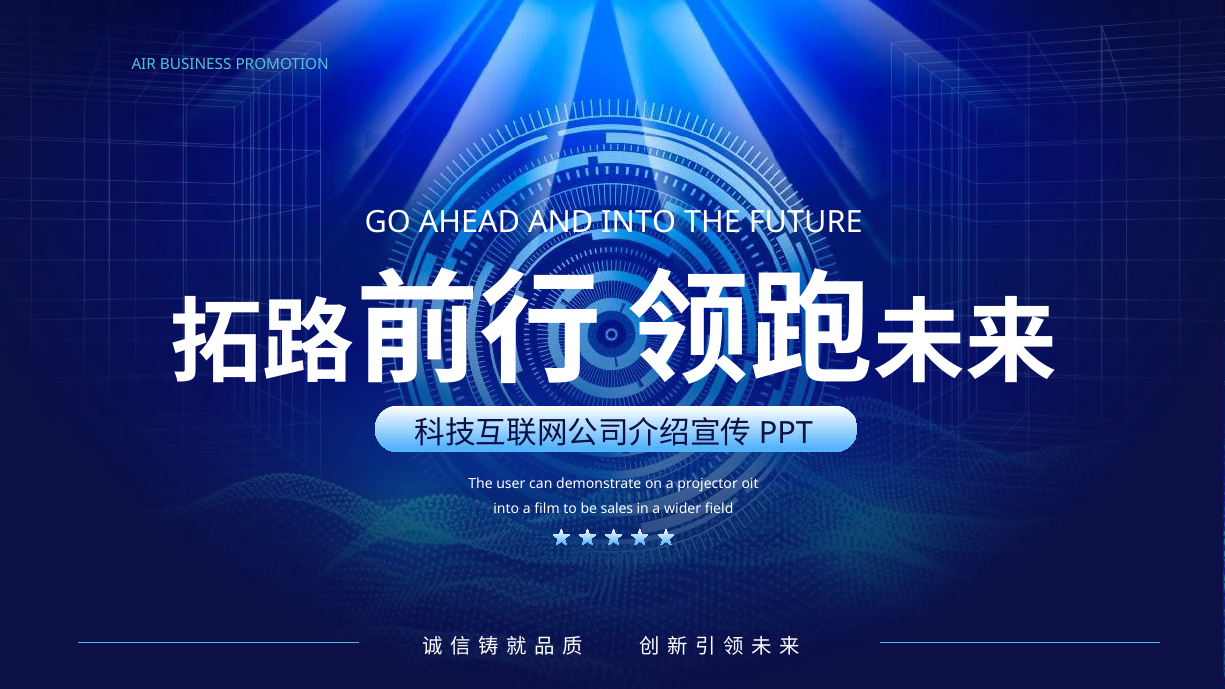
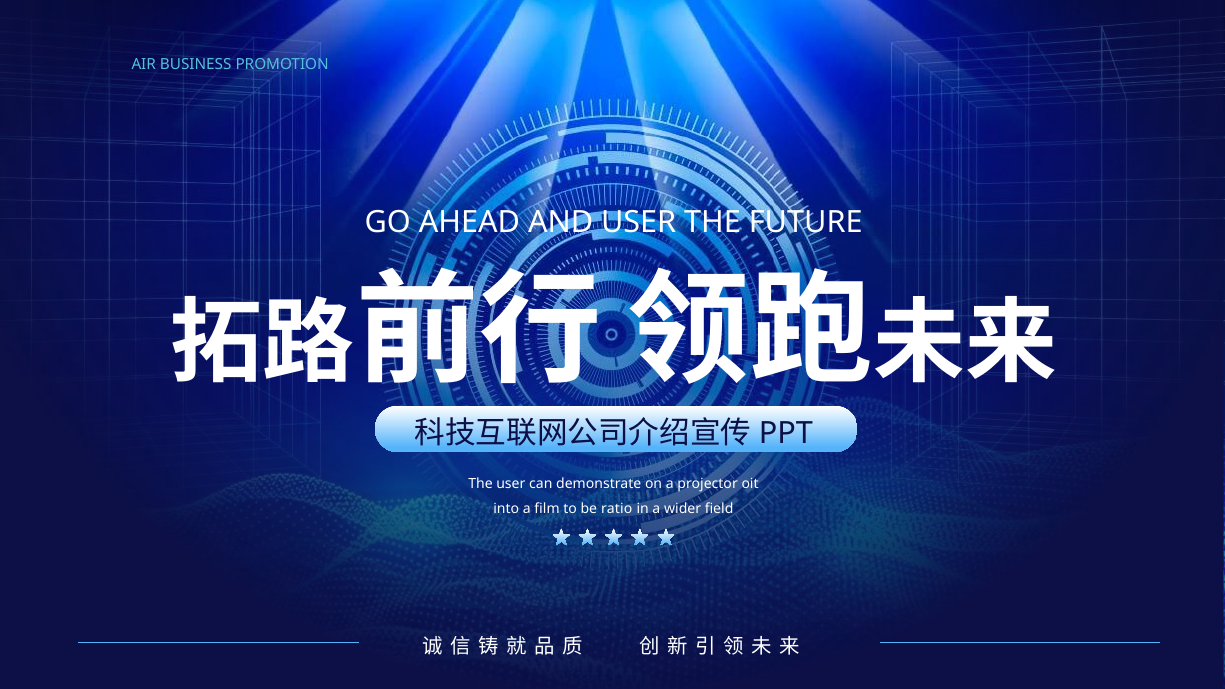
AND INTO: INTO -> USER (639, 223)
sales: sales -> ratio (617, 509)
